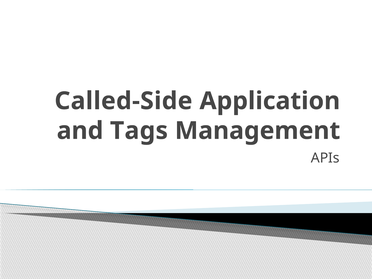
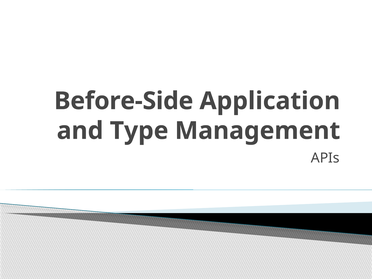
Called-Side: Called-Side -> Before-Side (124, 101)
Tags: Tags -> Type (139, 131)
